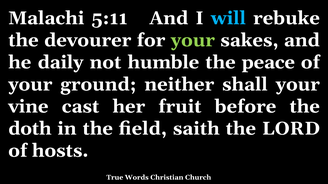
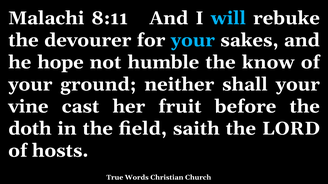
5:11: 5:11 -> 8:11 (110, 18)
your colour: light green -> light blue (193, 40)
daily: daily -> hope (61, 62)
peace: peace -> know (268, 62)
